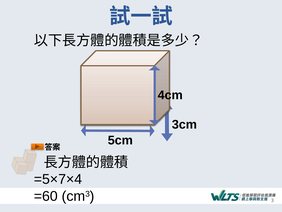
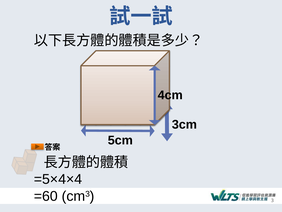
=5×7×4: =5×7×4 -> =5×4×4 (58, 179)
